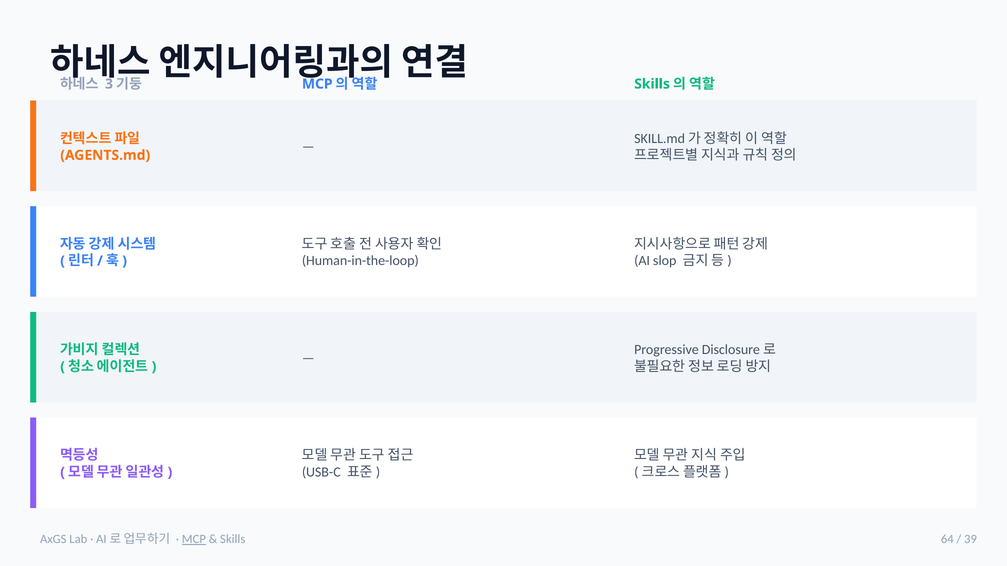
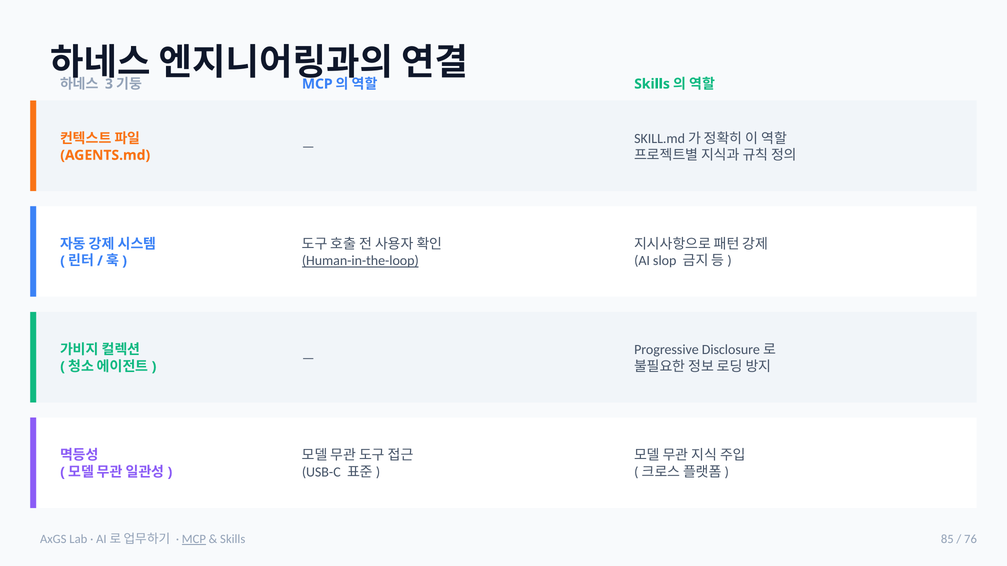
Human-in-the-loop underline: none -> present (360, 261)
64: 64 -> 85 (947, 540)
39: 39 -> 76 (971, 540)
